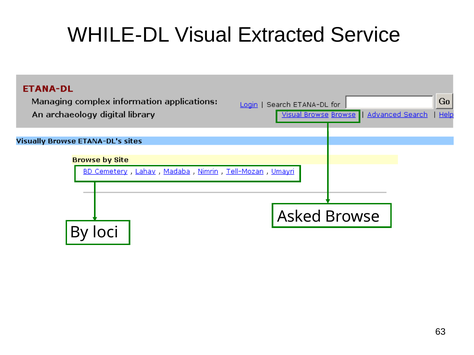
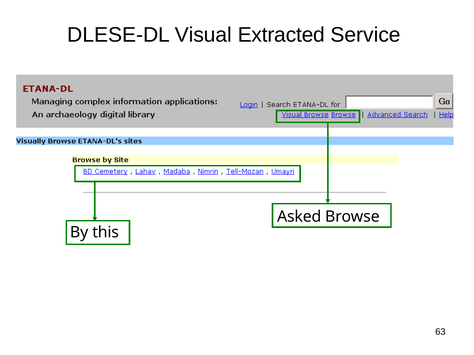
WHILE-DL: WHILE-DL -> DLESE-DL (119, 35)
loci: loci -> this (106, 233)
